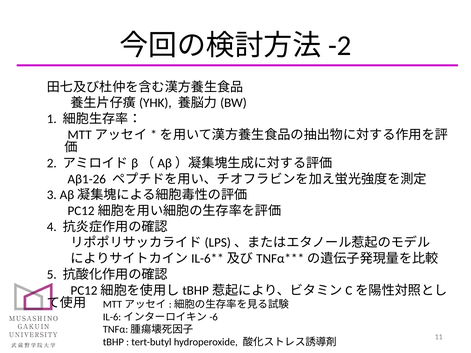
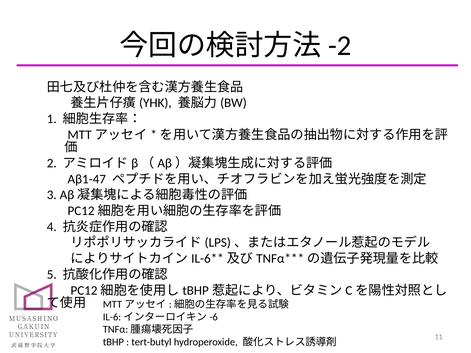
Aβ1-26: Aβ1-26 -> Aβ1-47 (87, 179)
